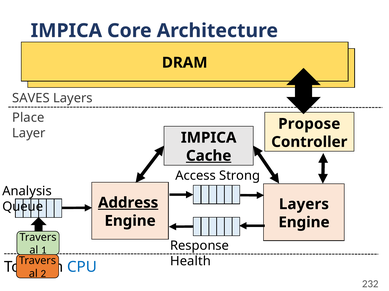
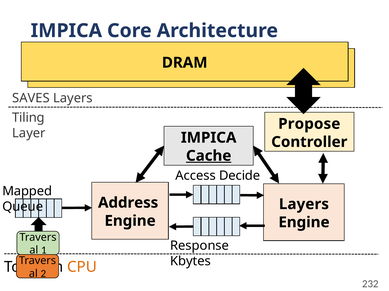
Place: Place -> Tiling (28, 118)
Strong: Strong -> Decide (240, 176)
Analysis: Analysis -> Mapped (27, 192)
Address underline: present -> none (128, 203)
Health: Health -> Kbytes (191, 262)
CPU colour: blue -> orange (82, 268)
